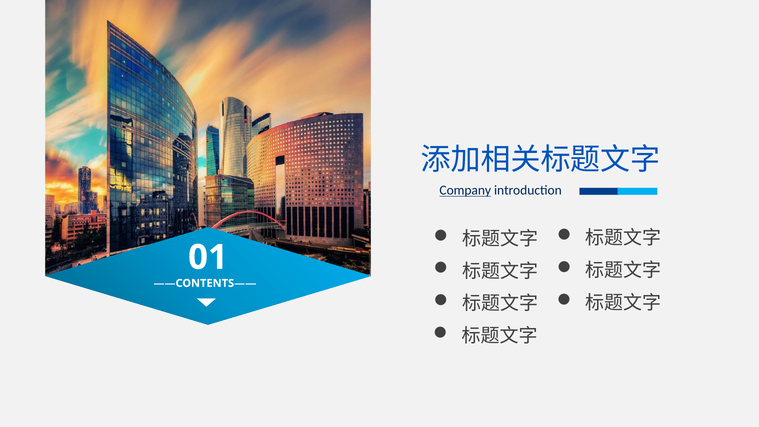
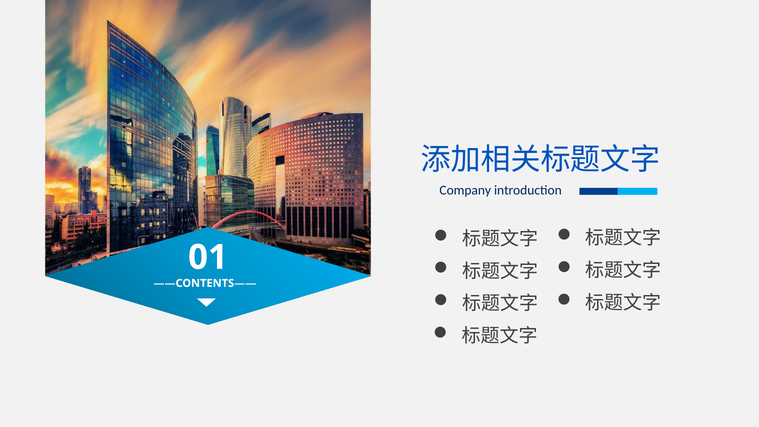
Company underline: present -> none (465, 190)
